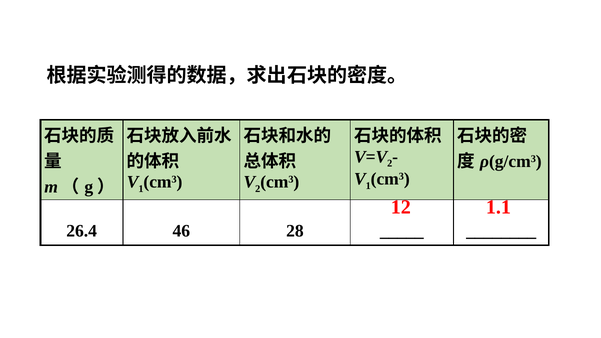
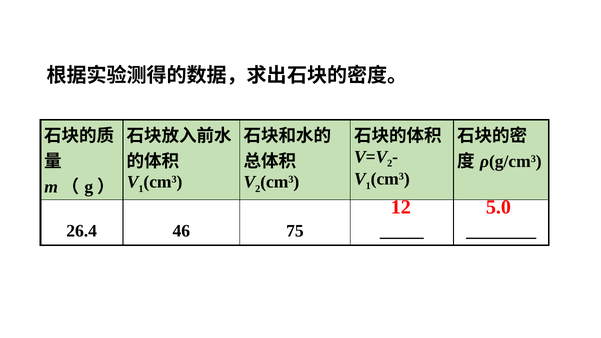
1.1: 1.1 -> 5.0 (498, 207)
28: 28 -> 75 (295, 231)
